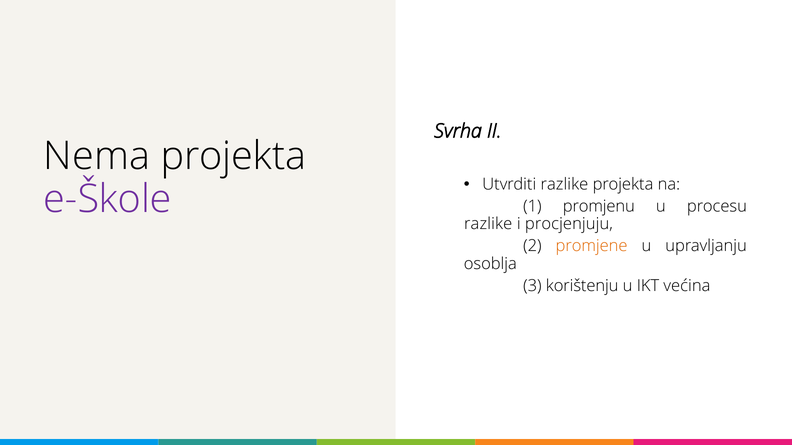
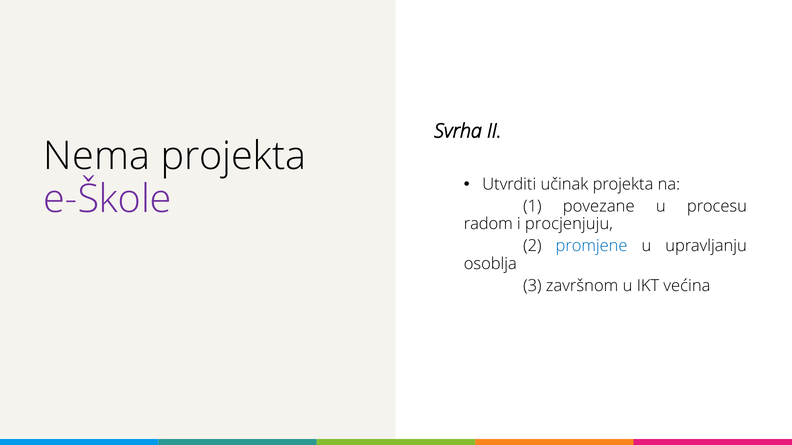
Utvrditi razlike: razlike -> učinak (564, 185)
promjenu: promjenu -> povezane (599, 206)
razlike: razlike -> radom (488, 224)
promjene colour: orange -> blue (592, 246)
korištenju: korištenju -> završnom (582, 286)
